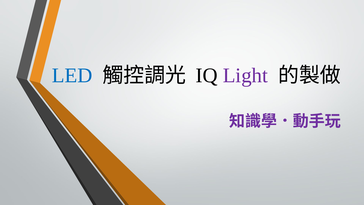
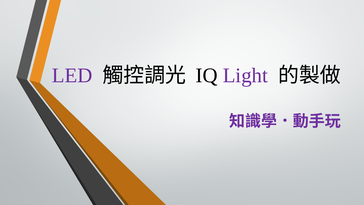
LED colour: blue -> purple (72, 75)
